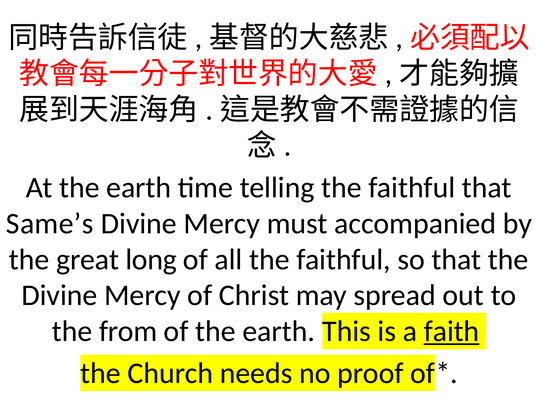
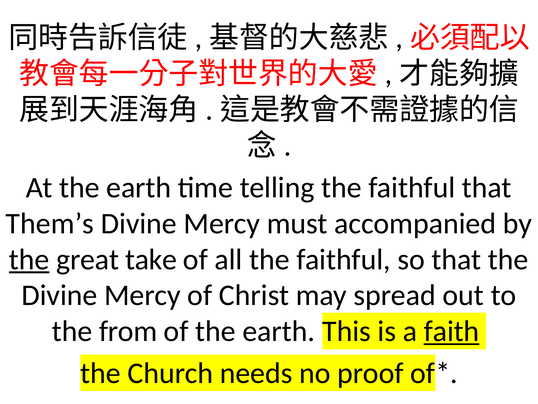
Same’s: Same’s -> Them’s (50, 223)
the underline: none -> present (29, 259)
long: long -> take (151, 259)
